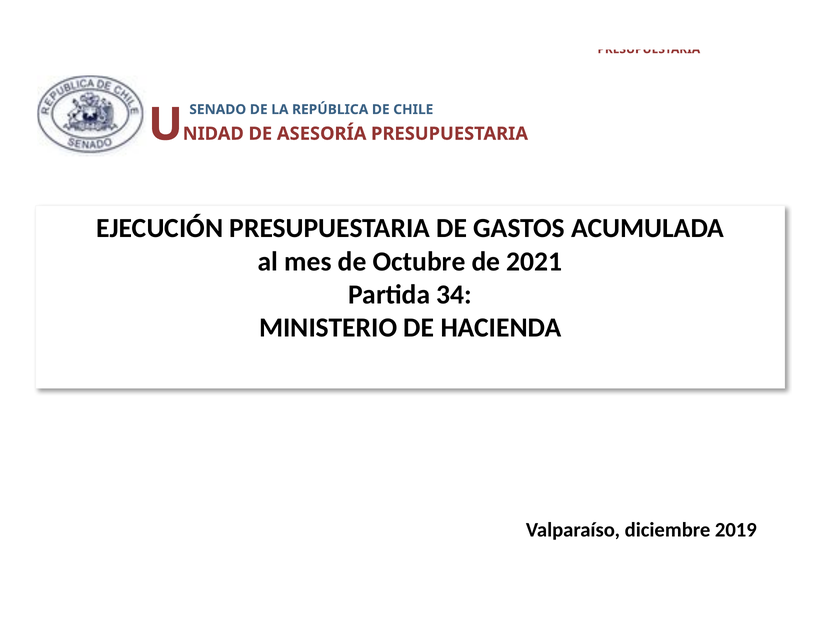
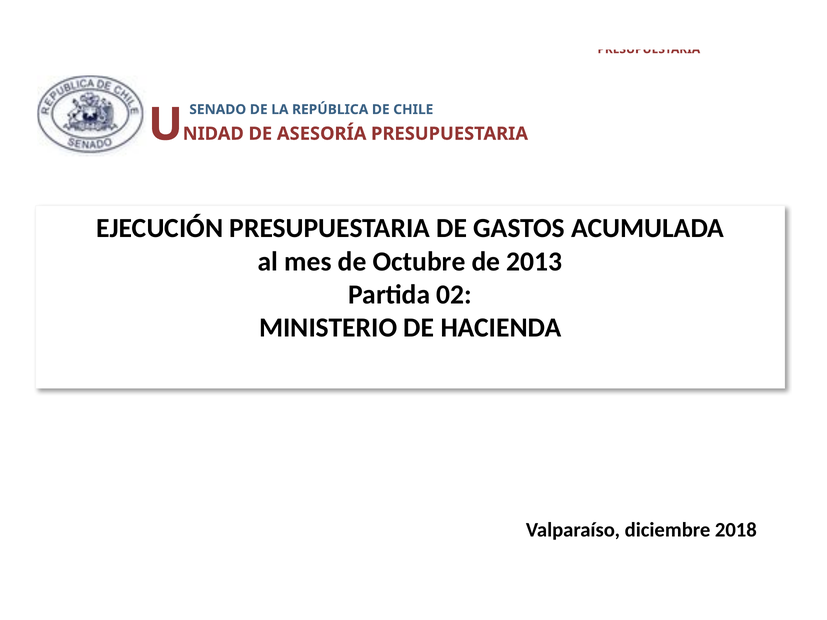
2021: 2021 -> 2013 (534, 262)
34: 34 -> 02 (454, 295)
2019: 2019 -> 2018 (736, 530)
